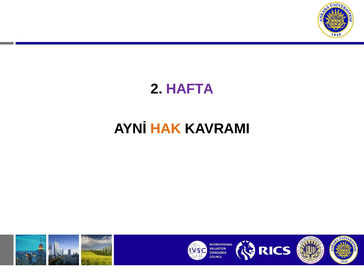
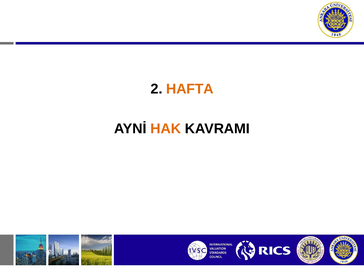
HAFTA colour: purple -> orange (190, 89)
